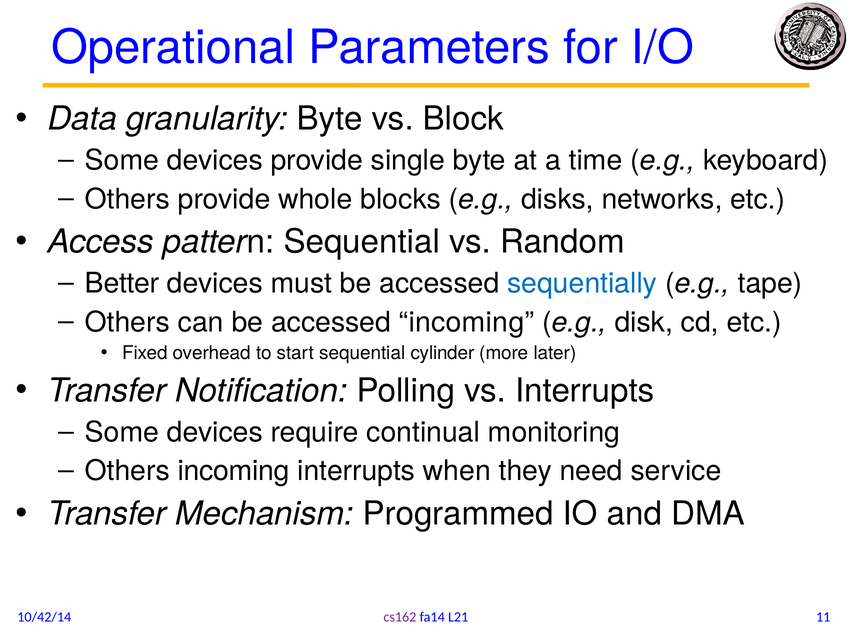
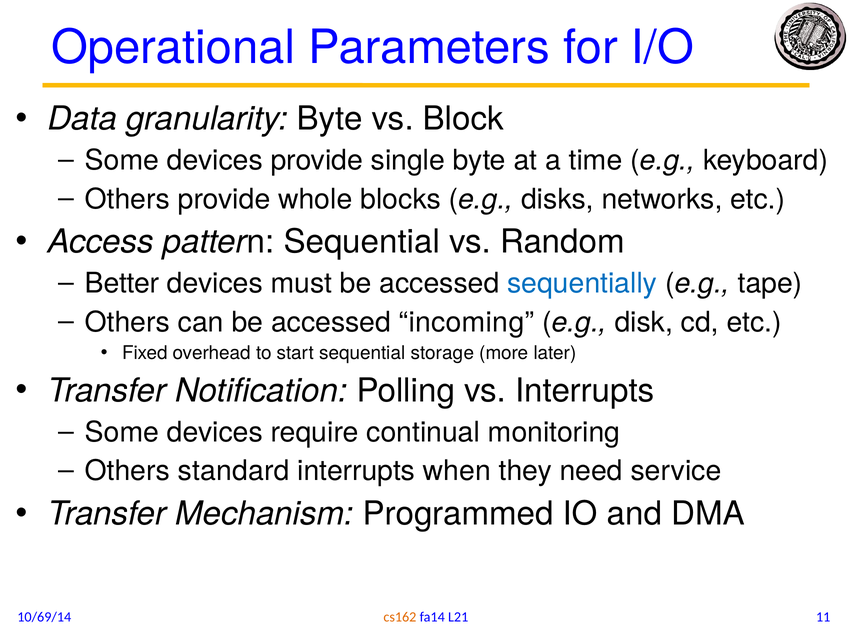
cylinder: cylinder -> storage (442, 353)
Others incoming: incoming -> standard (234, 471)
cs162 colour: purple -> orange (400, 617)
10/42/14: 10/42/14 -> 10/69/14 (44, 617)
